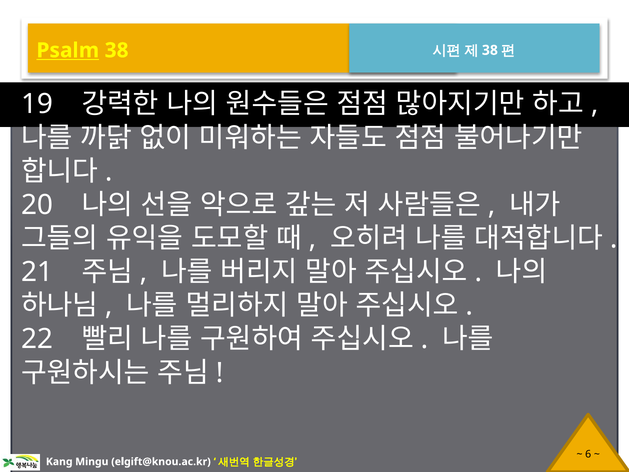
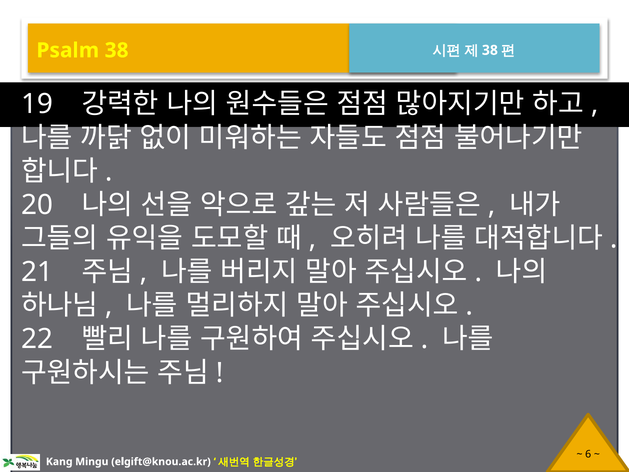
Psalm underline: present -> none (68, 50)
